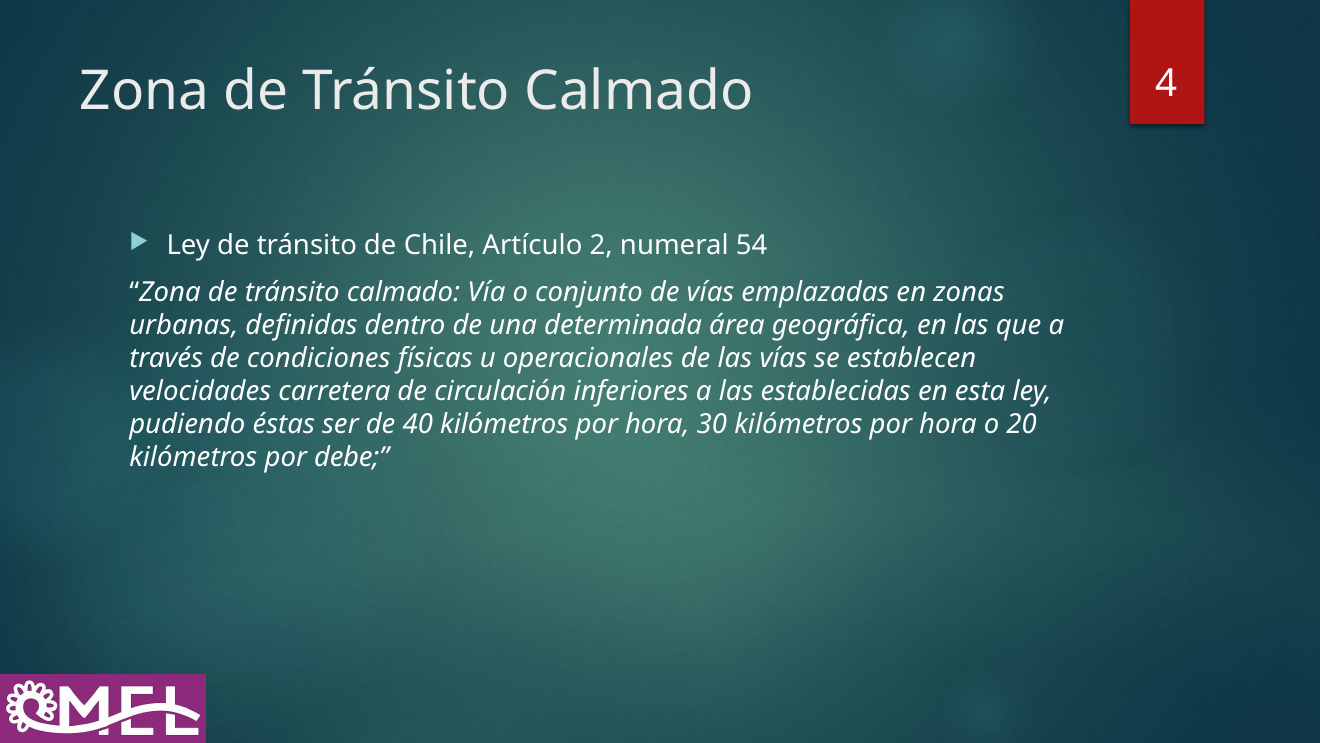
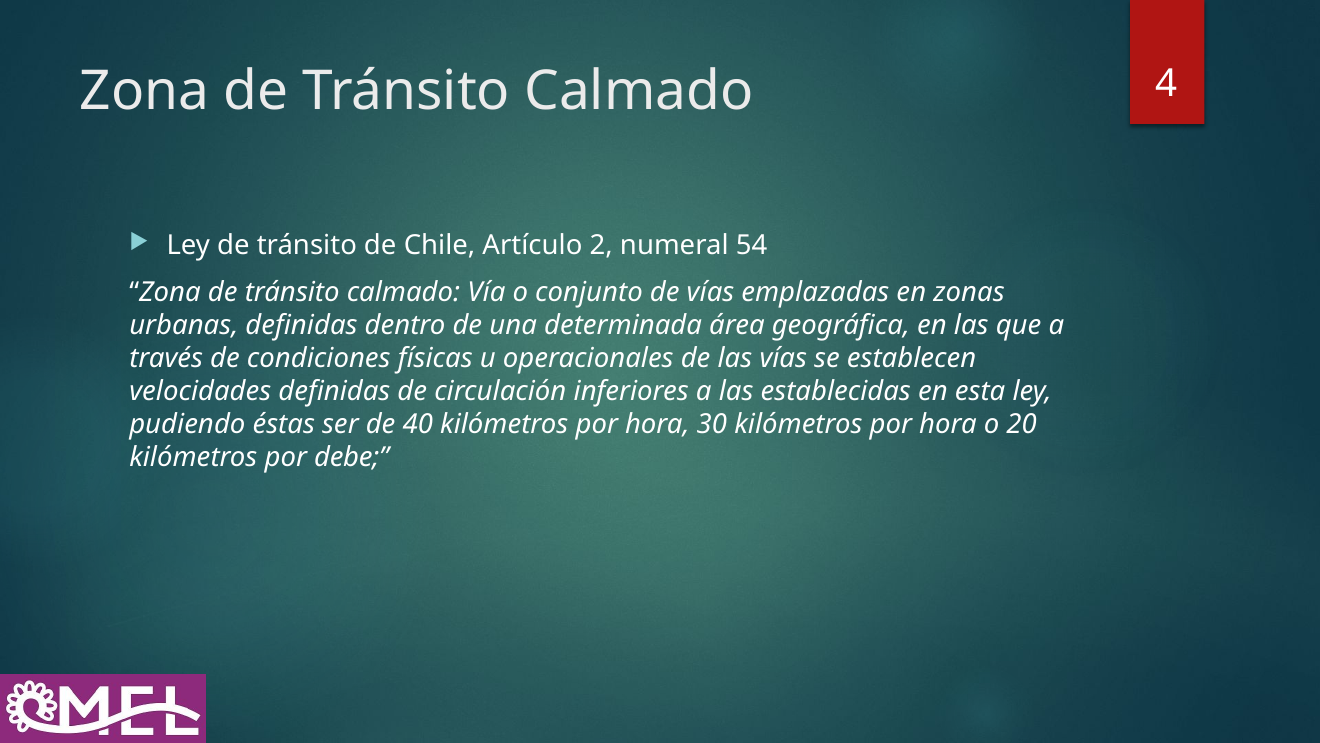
velocidades carretera: carretera -> definidas (334, 391)
